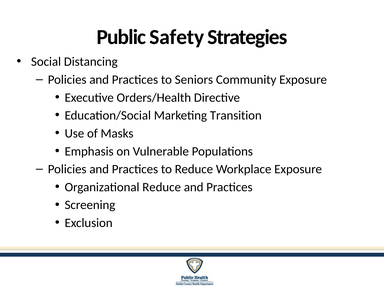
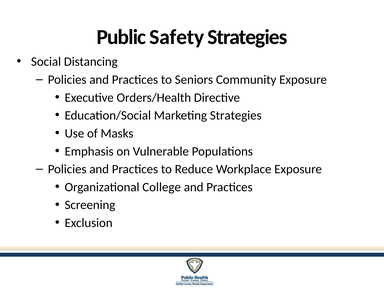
Marketing Transition: Transition -> Strategies (236, 115)
Organizational Reduce: Reduce -> College (162, 187)
